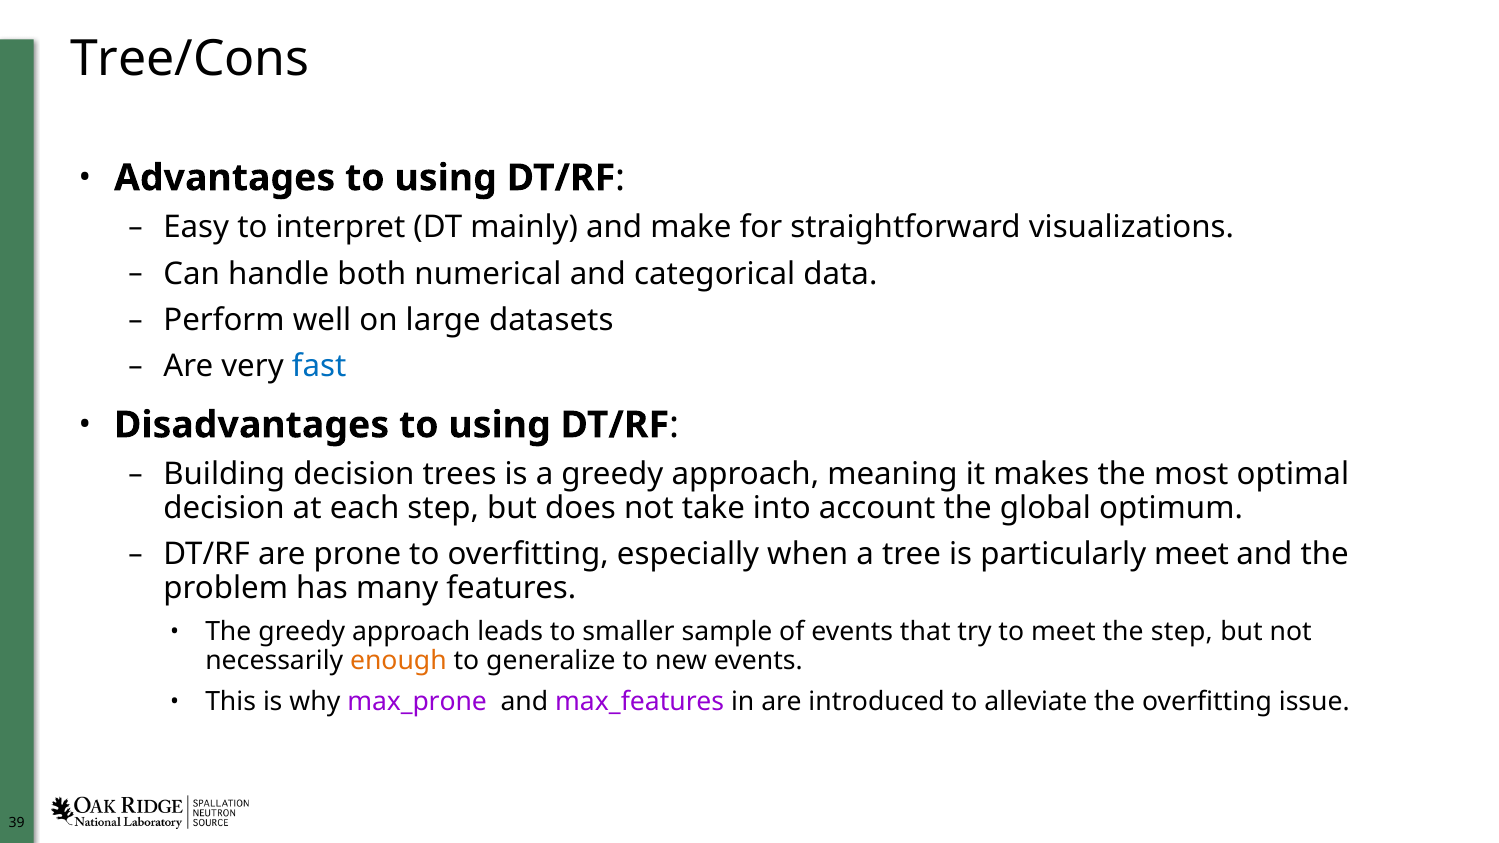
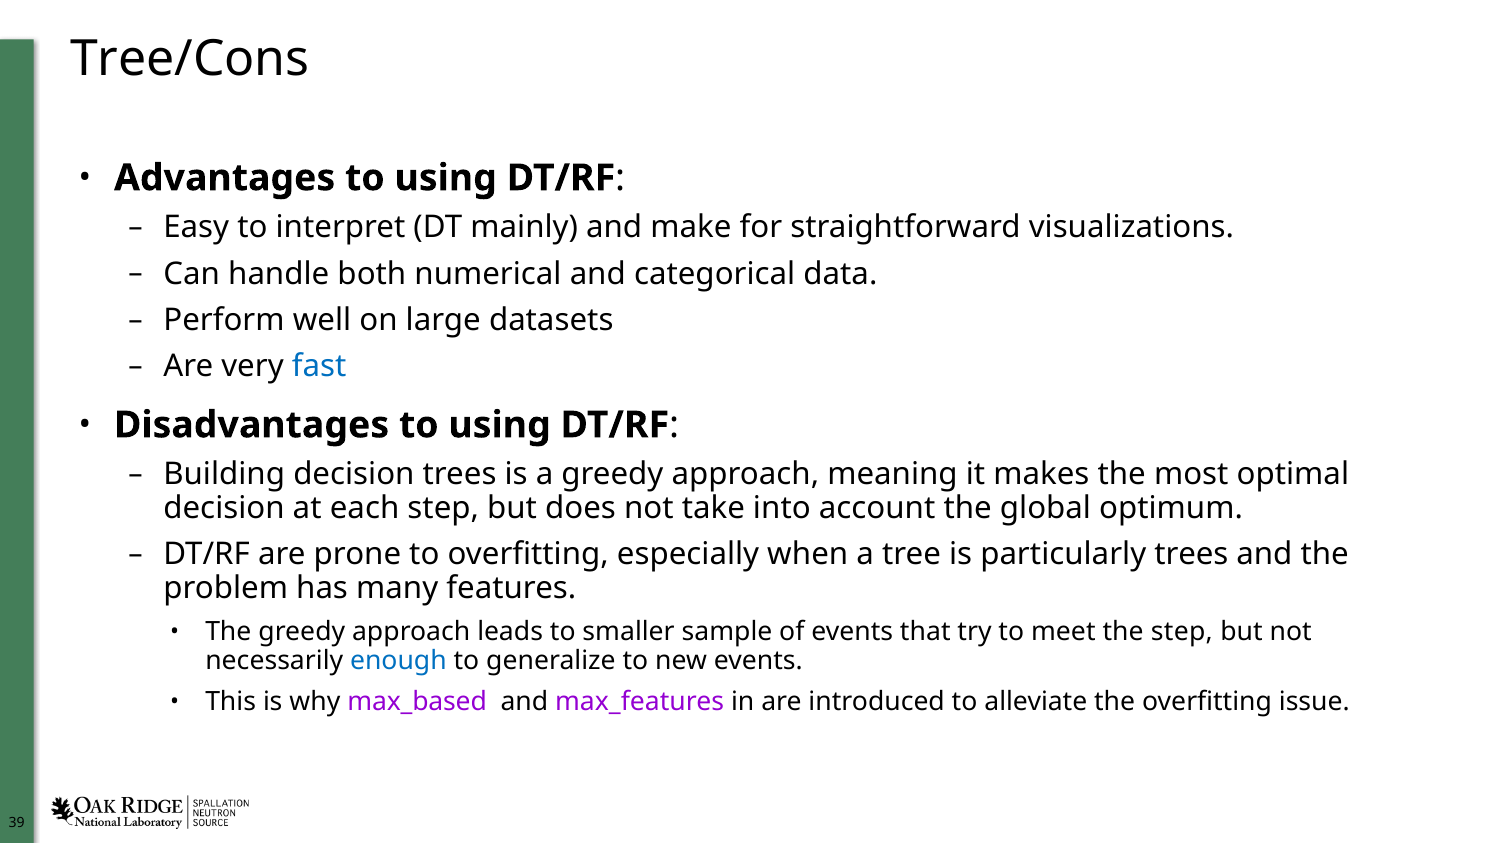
particularly meet: meet -> trees (1191, 555)
enough colour: orange -> blue (398, 661)
max_prone: max_prone -> max_based (417, 702)
